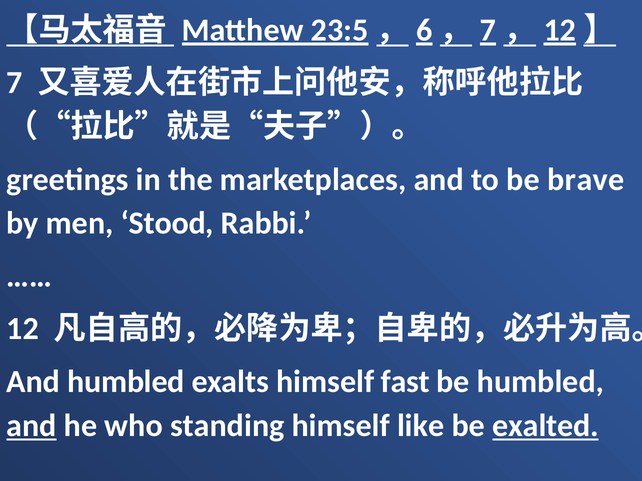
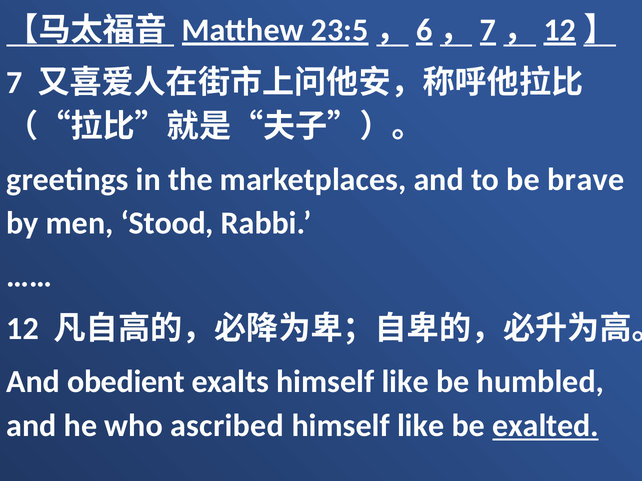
And humbled: humbled -> obedient (126, 382)
exalts himself fast: fast -> like (405, 382)
and underline: present -> none (32, 426)
standing: standing -> ascribed (227, 426)
